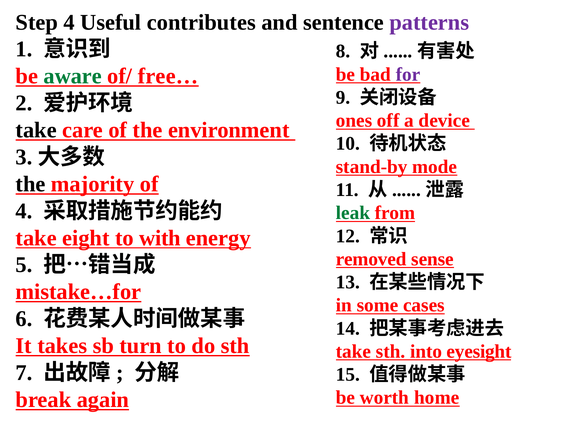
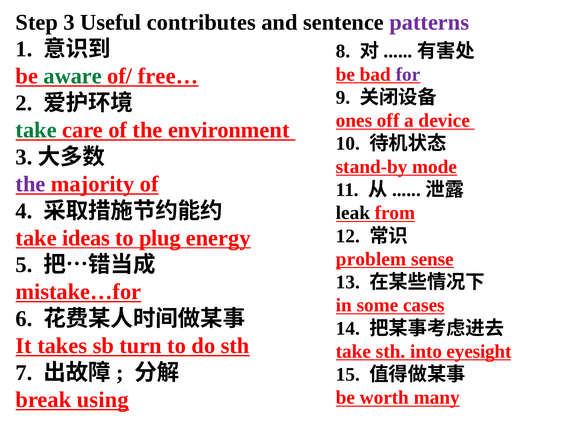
Step 4: 4 -> 3 (69, 22)
take colour: black -> green (36, 130)
the colour: black -> purple (31, 184)
leak colour: green -> black (353, 213)
eight: eight -> ideas (86, 238)
with: with -> plug (160, 238)
removed: removed -> problem (371, 259)
home: home -> many (437, 397)
again: again -> using (103, 399)
